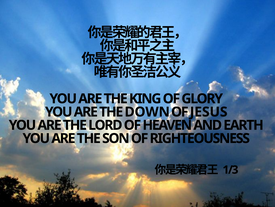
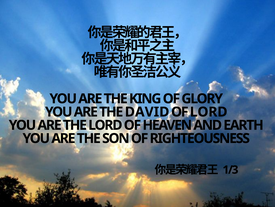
DOWN: DOWN -> DAVID (147, 112)
OF JESUS: JESUS -> LORD (209, 112)
